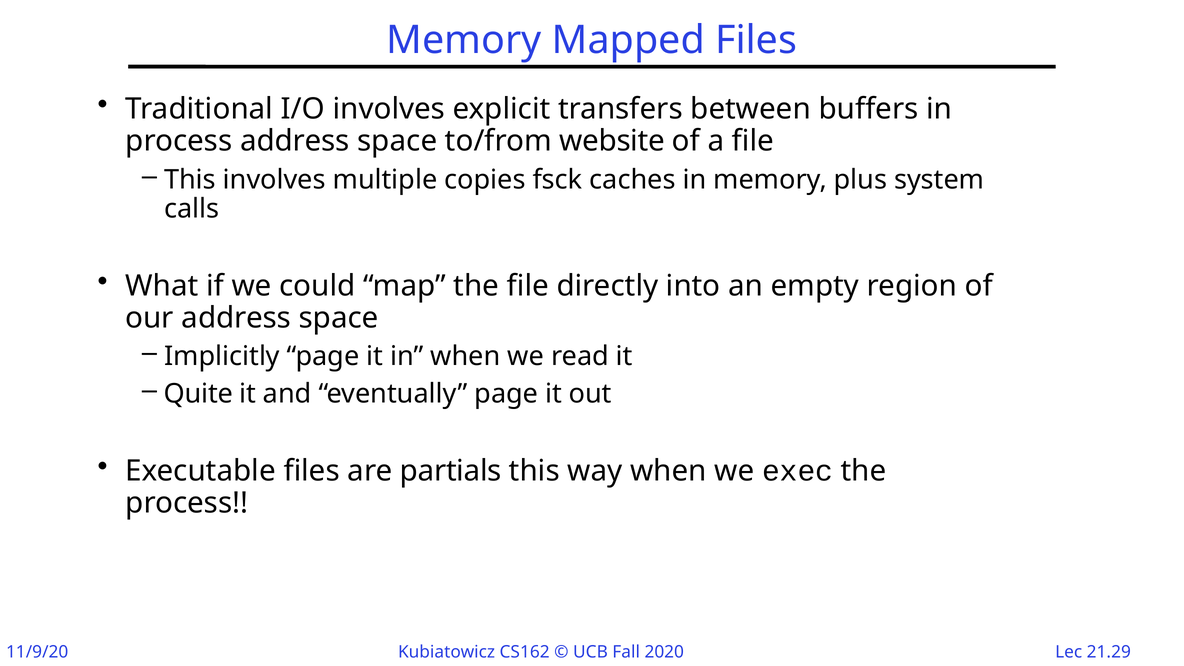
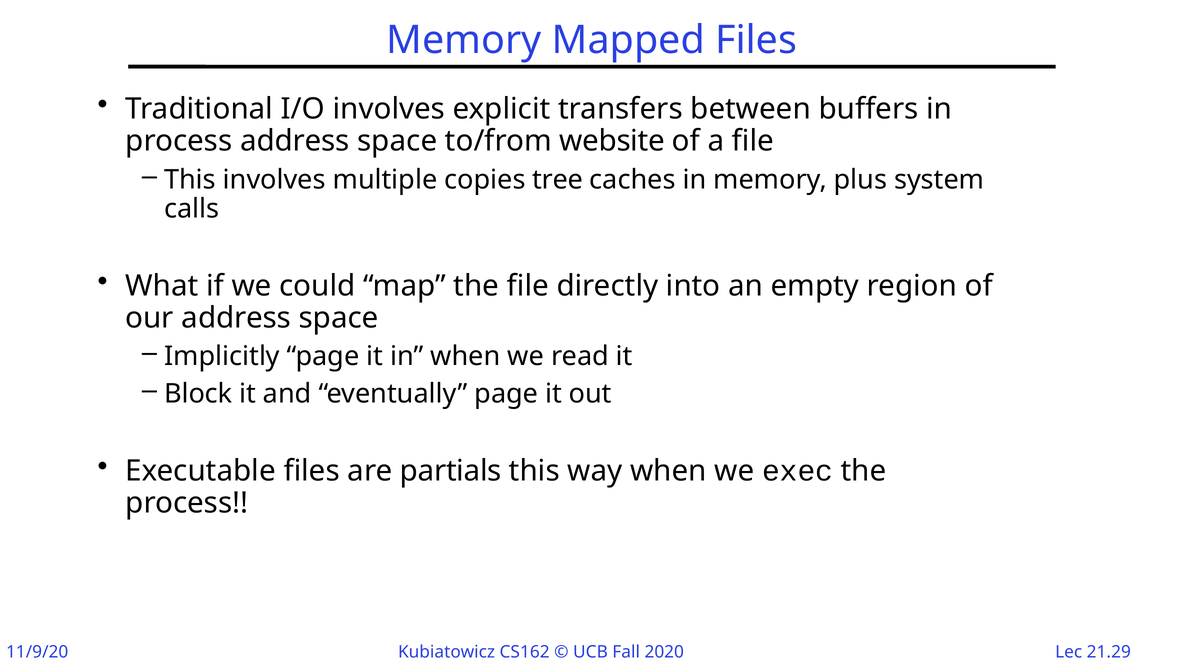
fsck: fsck -> tree (558, 180)
Quite: Quite -> Block (198, 394)
